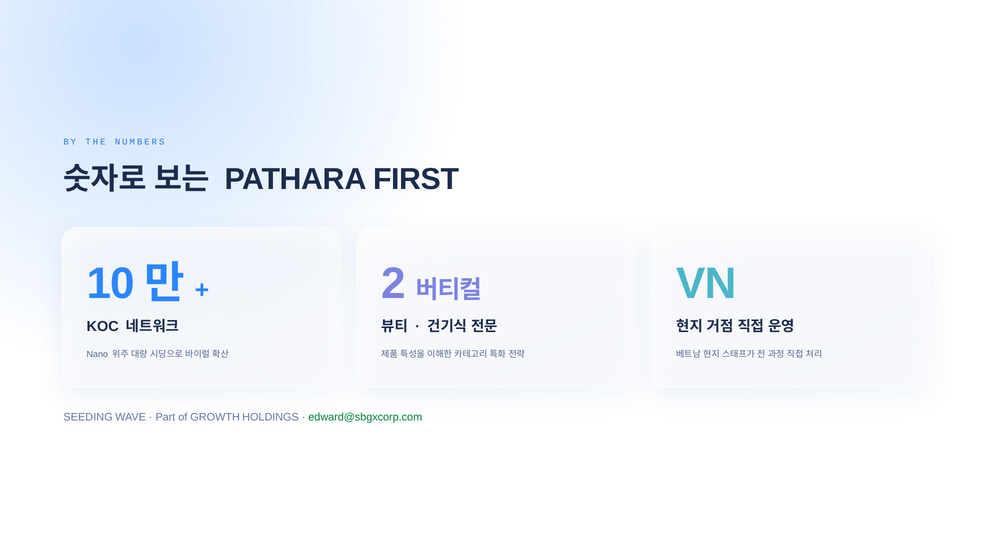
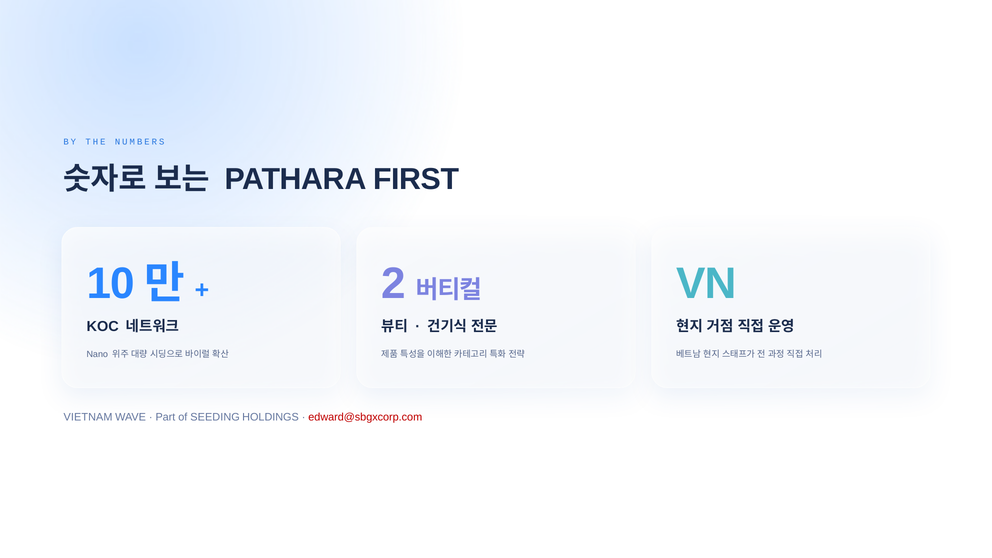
SEEDING: SEEDING -> VIETNAM (88, 417)
GROWTH: GROWTH -> SEEDING (215, 417)
edward@sbgxcorp.com colour: green -> red (365, 417)
